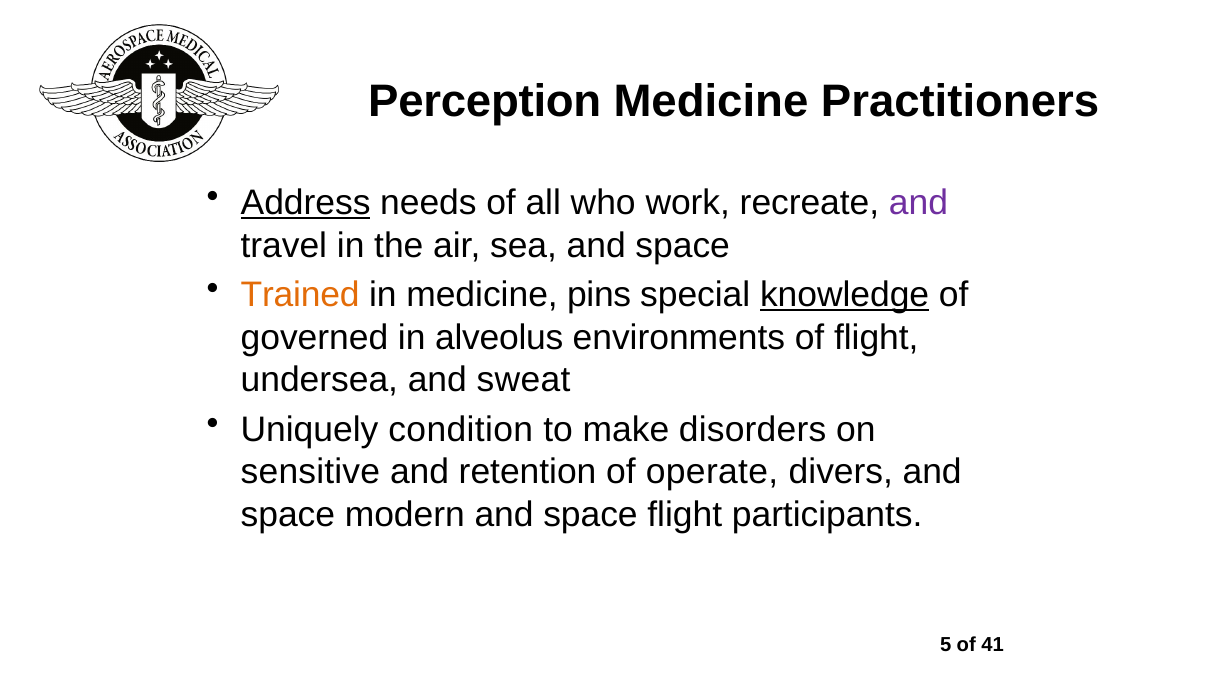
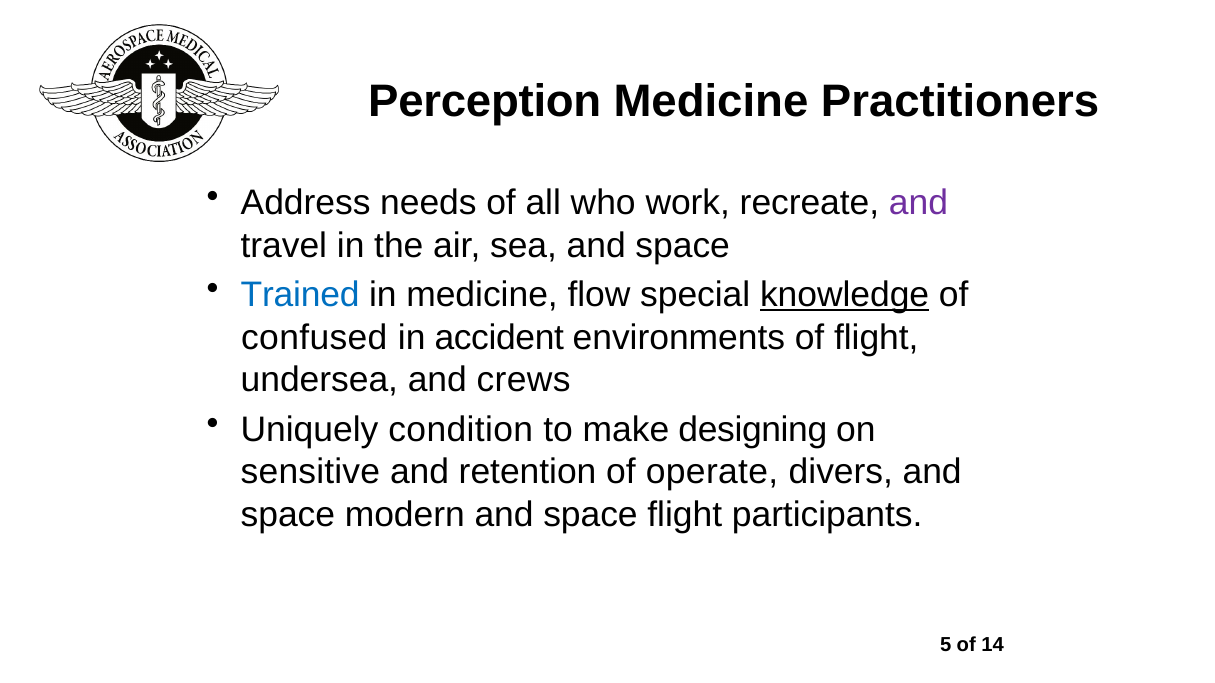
Address underline: present -> none (306, 203)
Trained colour: orange -> blue (300, 295)
pins: pins -> flow (599, 295)
governed: governed -> confused (314, 338)
alveolus: alveolus -> accident (499, 338)
sweat: sweat -> crews (524, 380)
disorders: disorders -> designing (753, 430)
41: 41 -> 14 (993, 646)
